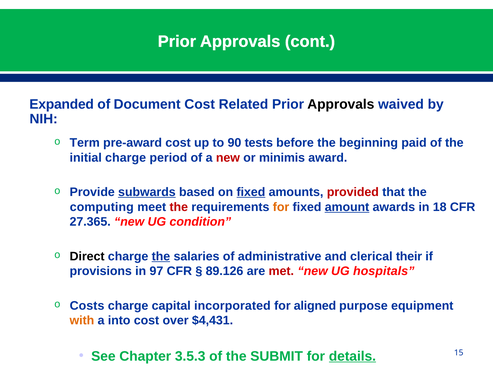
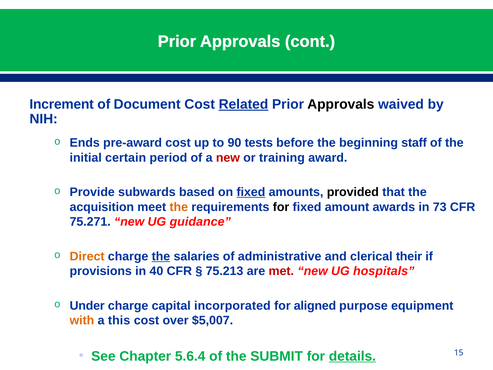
Expanded: Expanded -> Increment (62, 104)
Related underline: none -> present (243, 104)
Term: Term -> Ends (85, 143)
paid: paid -> staff (414, 143)
initial charge: charge -> certain (126, 158)
minimis: minimis -> training (282, 158)
subwards underline: present -> none (147, 192)
provided colour: red -> black (353, 192)
computing: computing -> acquisition (102, 207)
the colour: red -> orange (179, 207)
for colour: orange -> black (281, 207)
amount underline: present -> none (347, 207)
18: 18 -> 73 (440, 207)
27.365: 27.365 -> 75.271 (90, 222)
condition: condition -> guidance (200, 222)
Direct colour: black -> orange (87, 256)
97: 97 -> 40 (156, 271)
89.126: 89.126 -> 75.213 (225, 271)
Costs: Costs -> Under (87, 305)
into: into -> this (119, 320)
$4,431: $4,431 -> $5,007 (213, 320)
3.5.3: 3.5.3 -> 5.6.4 (190, 356)
